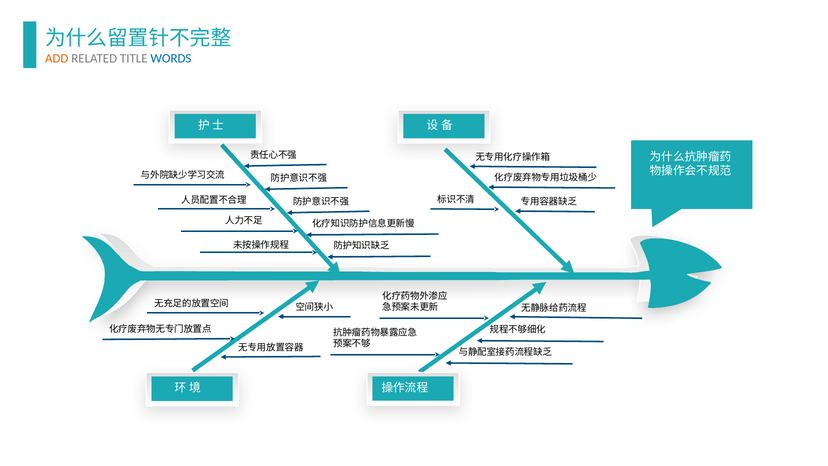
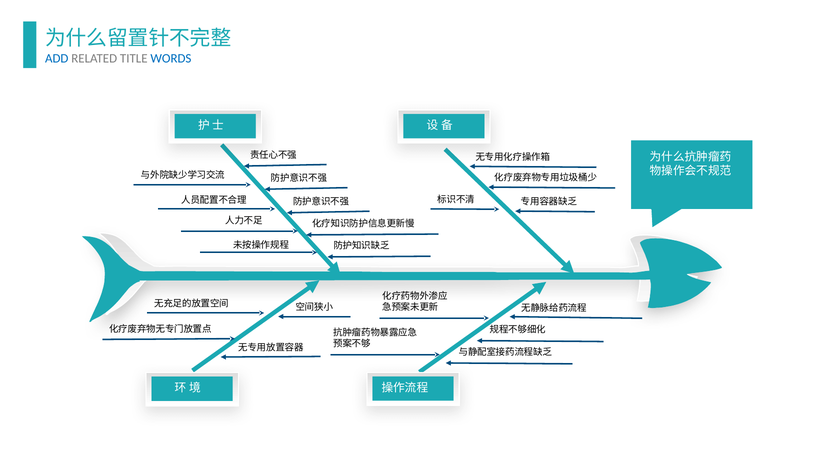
ADD colour: orange -> blue (57, 58)
